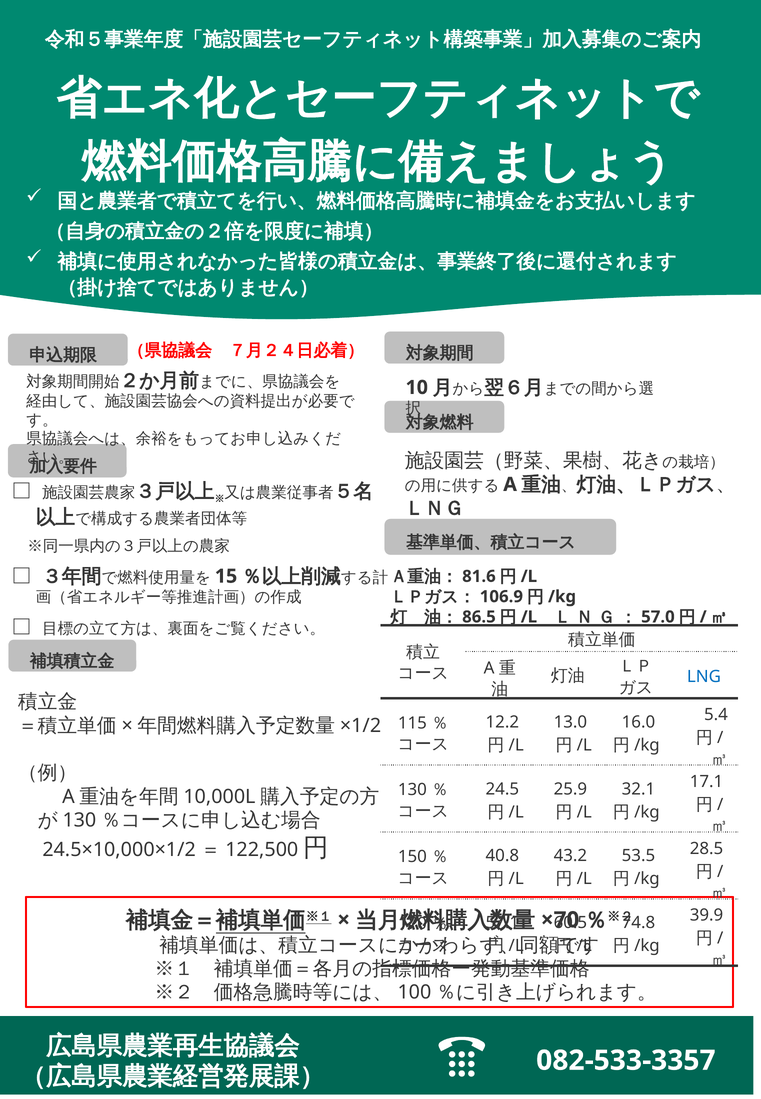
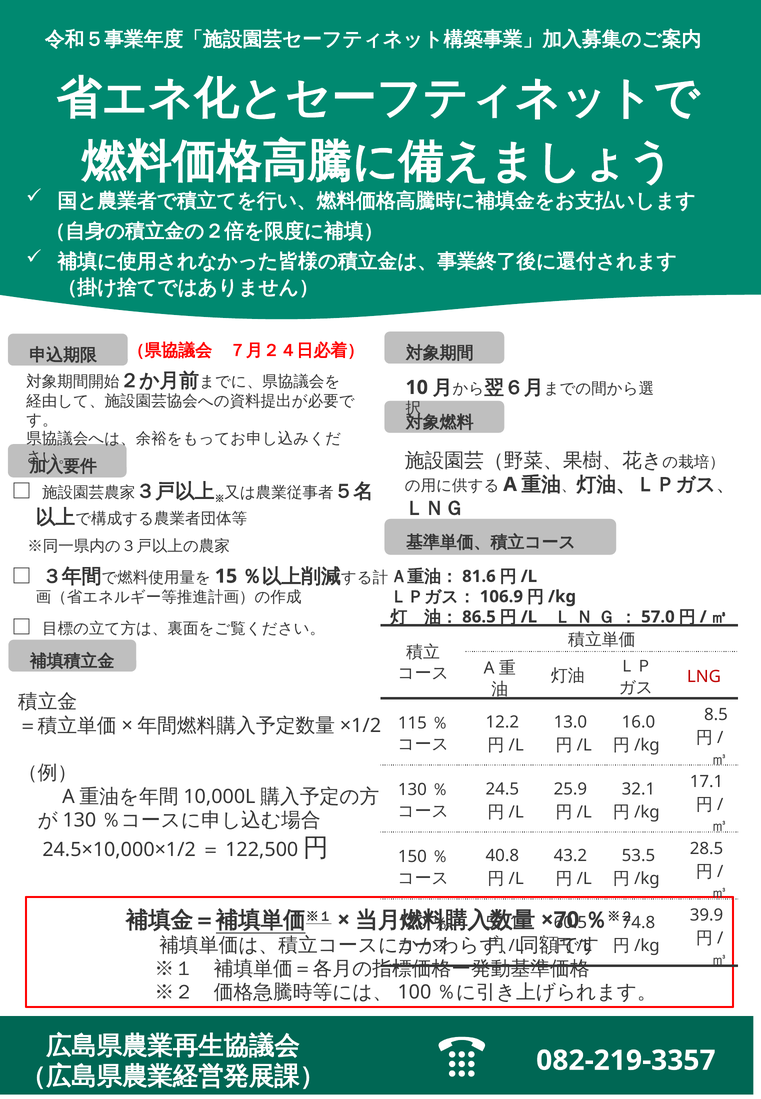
LNG colour: blue -> red (704, 677)
5.4: 5.4 -> 8.5 (716, 715)
082-533-3357: 082-533-3357 -> 082-219-3357 (626, 1061)
